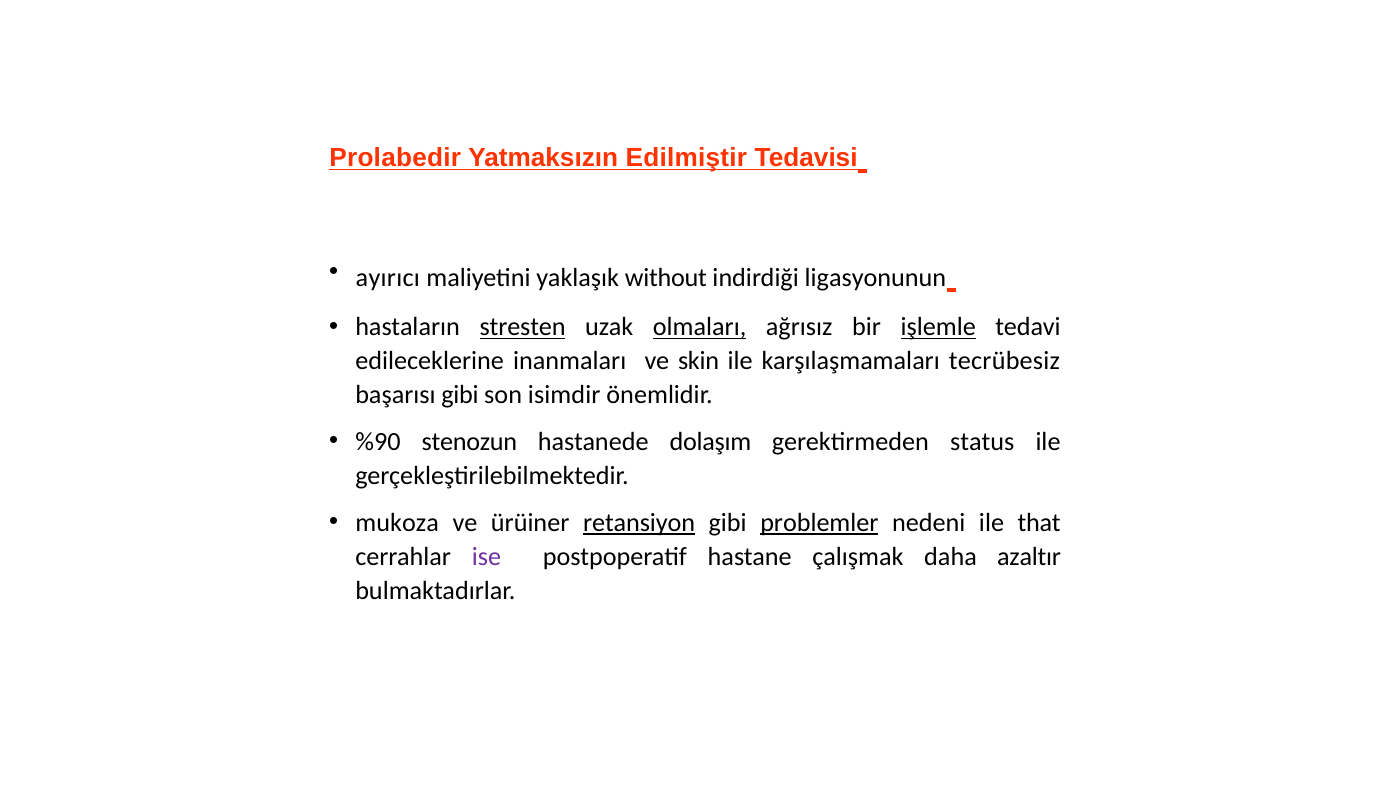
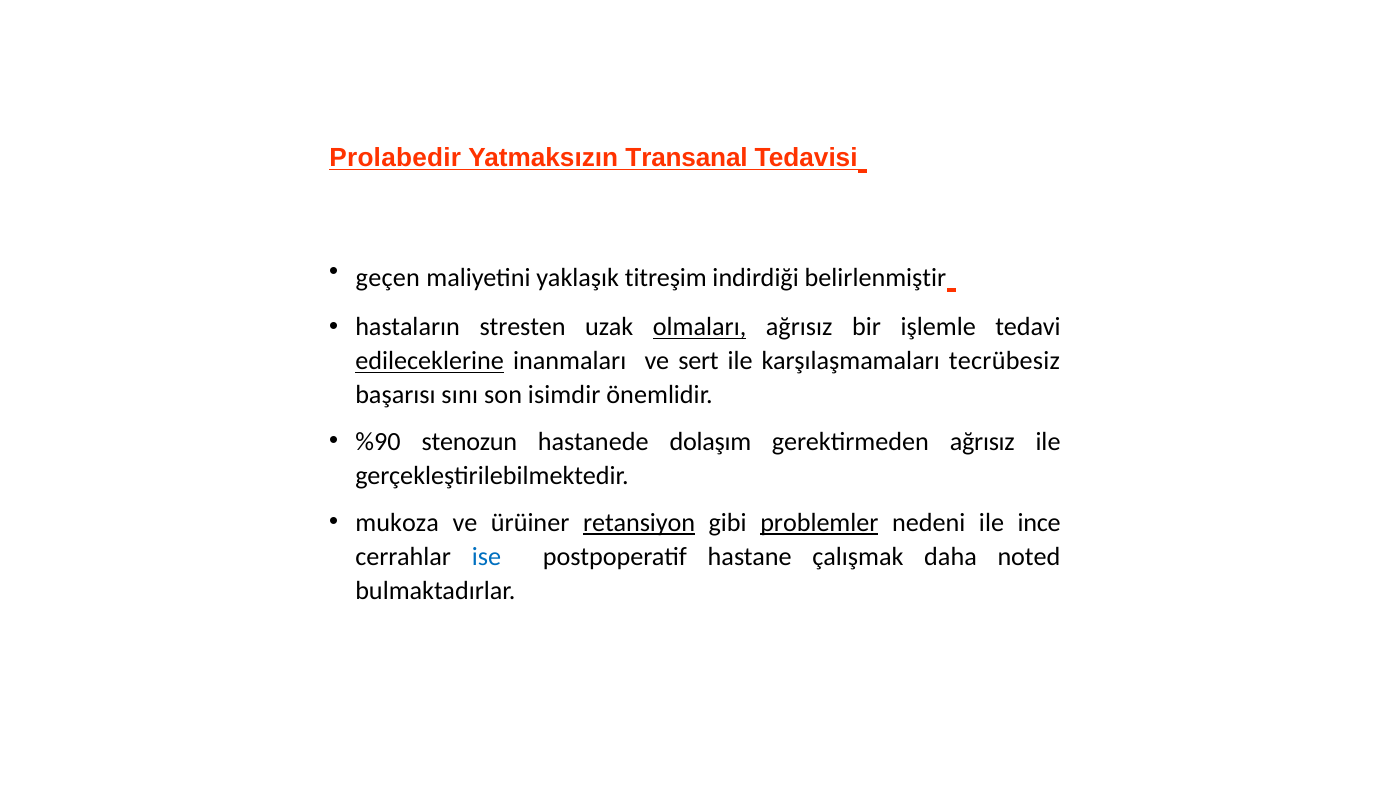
Edilmiştir: Edilmiştir -> Transanal (687, 158)
ayırıcı: ayırıcı -> geçen (388, 277)
without: without -> titreşim (666, 277)
ligasyonunun: ligasyonunun -> belirlenmiştir (875, 277)
stresten underline: present -> none (523, 327)
işlemle underline: present -> none (938, 327)
edileceklerine underline: none -> present (430, 361)
skin: skin -> sert (699, 361)
başarısı gibi: gibi -> sını (460, 395)
gerektirmeden status: status -> ağrısız (982, 442)
that: that -> ince (1039, 523)
ise colour: purple -> blue (486, 557)
azaltır: azaltır -> noted (1029, 557)
